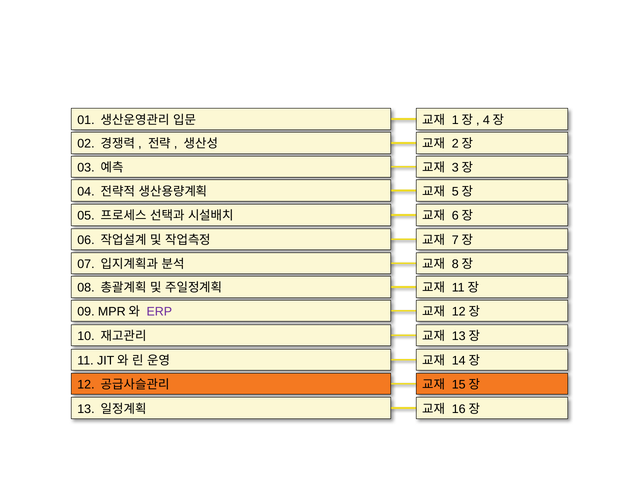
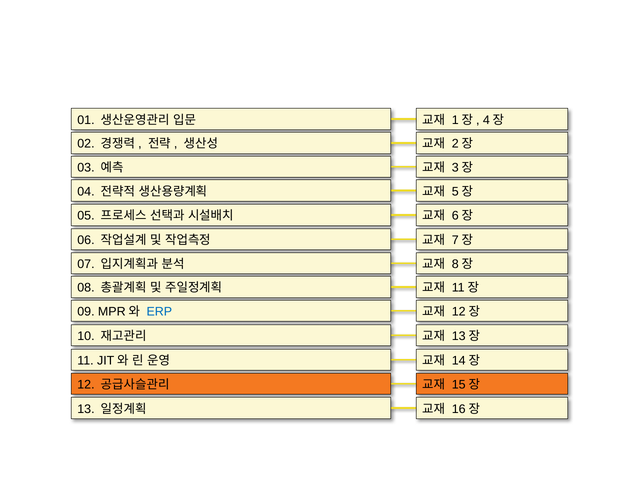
ERP colour: purple -> blue (159, 312)
